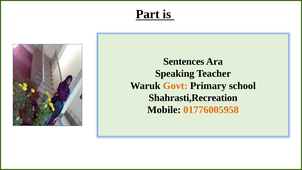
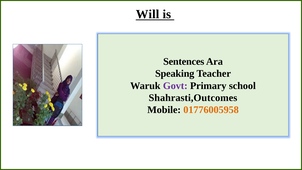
Part: Part -> Will (148, 14)
Govt colour: orange -> purple (175, 86)
Shahrasti,Recreation: Shahrasti,Recreation -> Shahrasti,Outcomes (193, 98)
